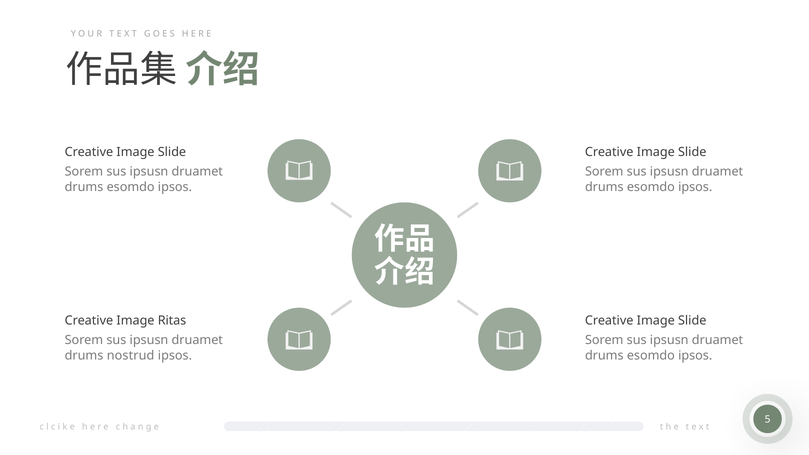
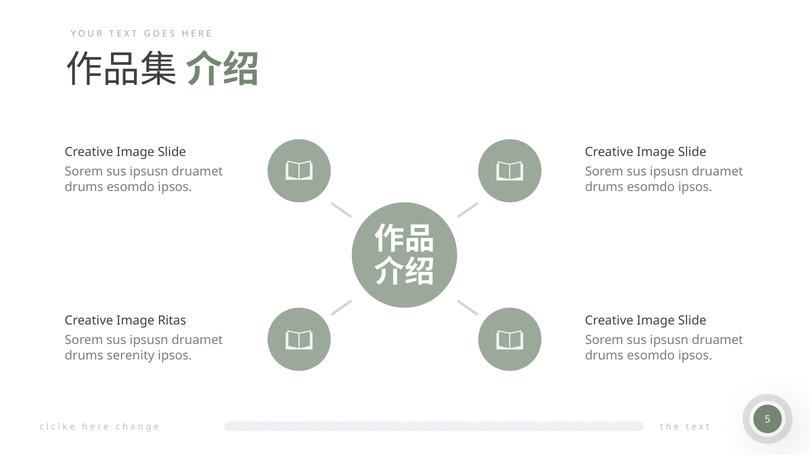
nostrud: nostrud -> serenity (131, 355)
